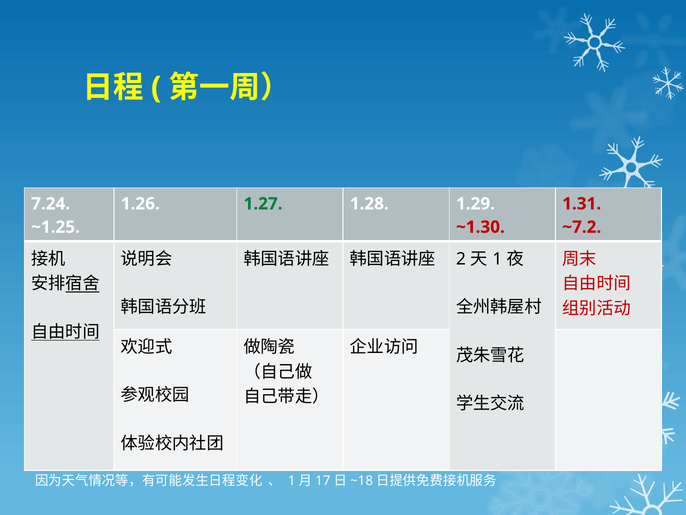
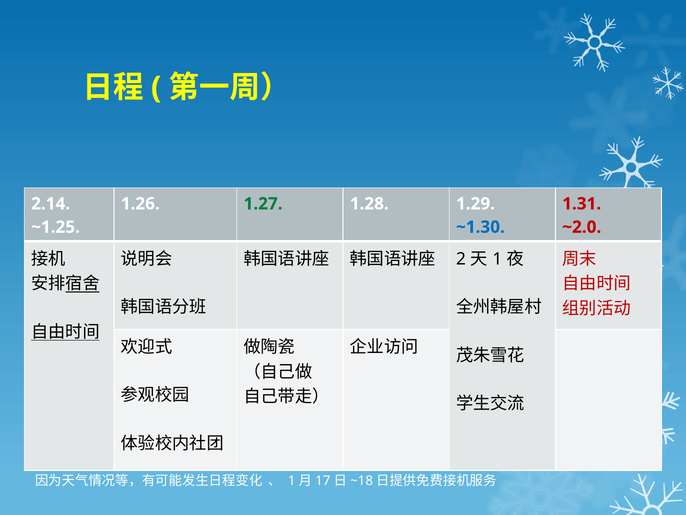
7.24: 7.24 -> 2.14 (51, 204)
~1.30 colour: red -> blue (480, 227)
~7.2: ~7.2 -> ~2.0 (582, 227)
